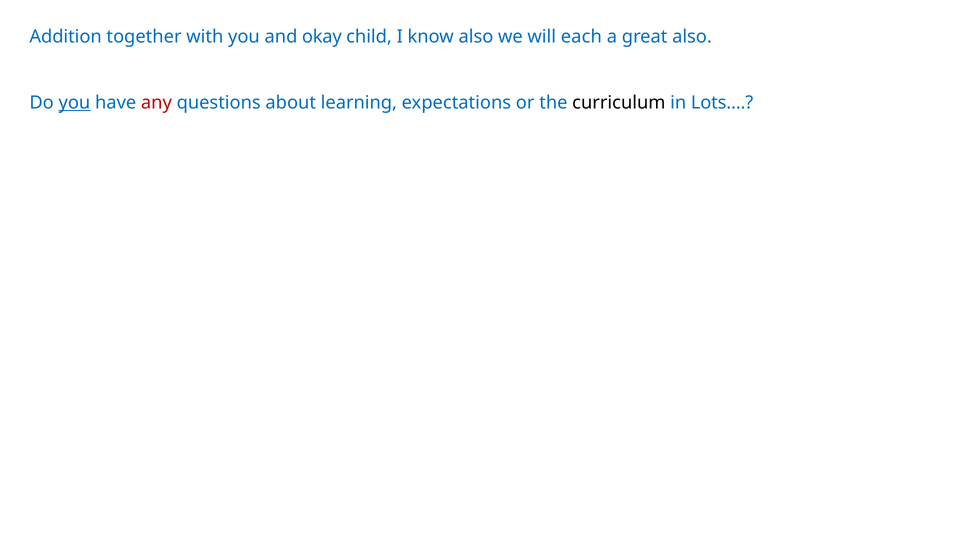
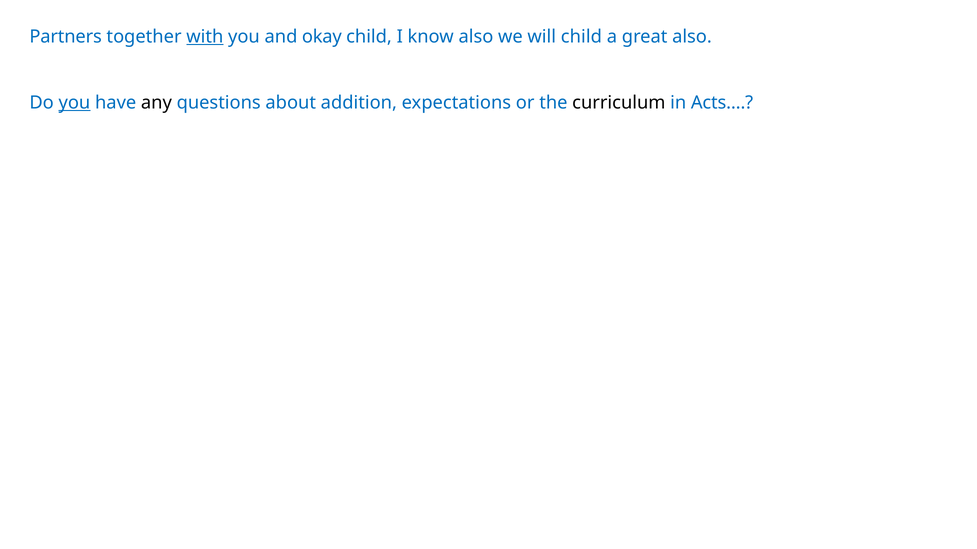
Addition: Addition -> Partners (66, 37)
with underline: none -> present (205, 37)
will each: each -> child (581, 37)
any colour: red -> black (156, 103)
learning: learning -> addition (359, 103)
Lots…: Lots… -> Acts… (722, 103)
